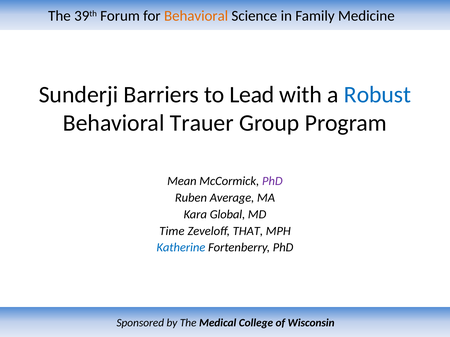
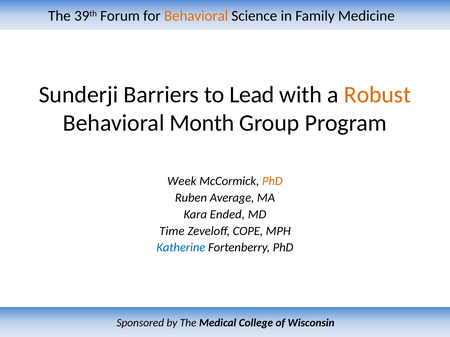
Robust colour: blue -> orange (377, 95)
Trauer: Trauer -> Month (202, 123)
Mean: Mean -> Week (182, 181)
PhD colour: purple -> orange (272, 181)
Global: Global -> Ended (227, 215)
THAT: THAT -> COPE (248, 231)
